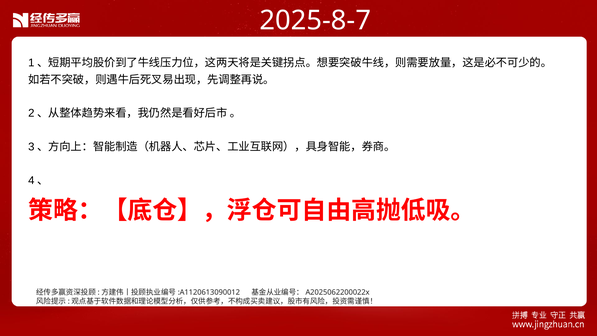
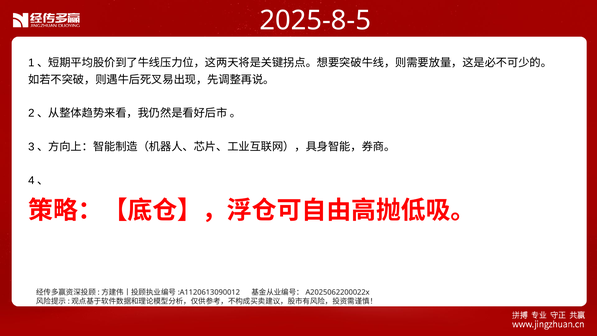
2025-8-7: 2025-8-7 -> 2025-8-5 (315, 21)
